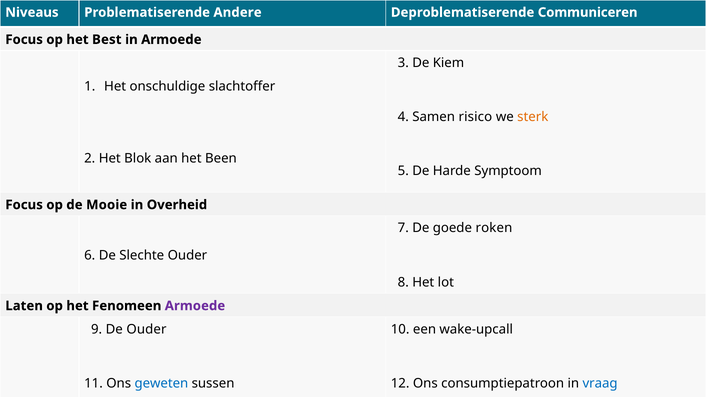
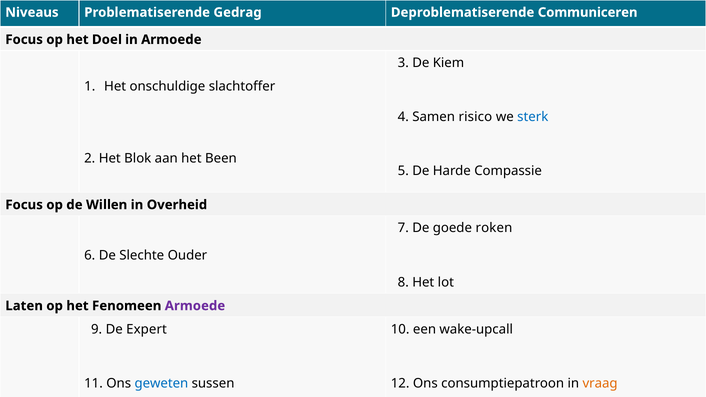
Andere: Andere -> Gedrag (238, 12)
Best: Best -> Doel (107, 40)
sterk colour: orange -> blue (533, 117)
Symptoom: Symptoom -> Compassie (508, 171)
Mooie: Mooie -> Willen (107, 205)
De Ouder: Ouder -> Expert (147, 329)
vraag colour: blue -> orange (600, 383)
